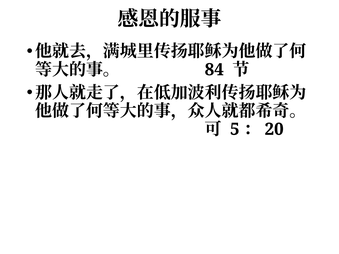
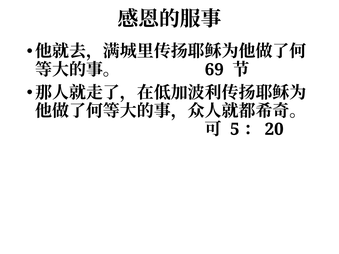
84: 84 -> 69 (214, 70)
